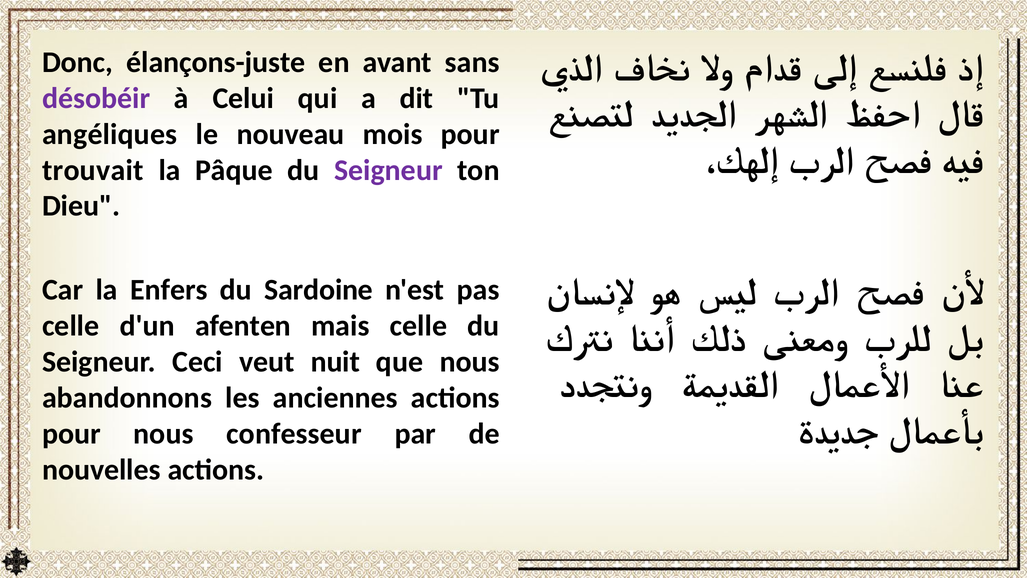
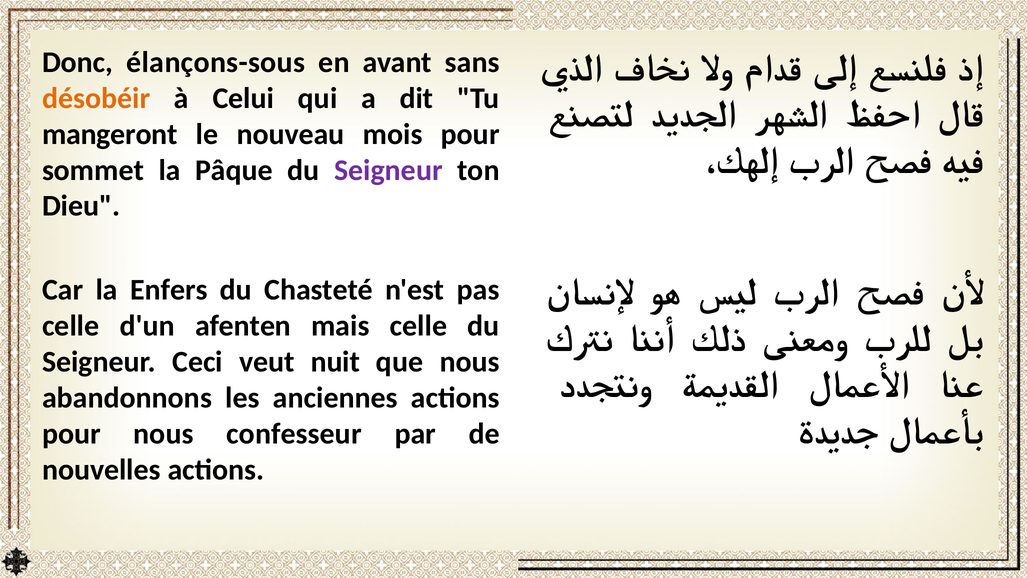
élançons-juste: élançons-juste -> élançons-sous (216, 62)
désobéir colour: purple -> orange (96, 98)
angéliques: angéliques -> mangeront (110, 134)
trouvait: trouvait -> sommet (93, 170)
Sardoine: Sardoine -> Chasteté (319, 290)
